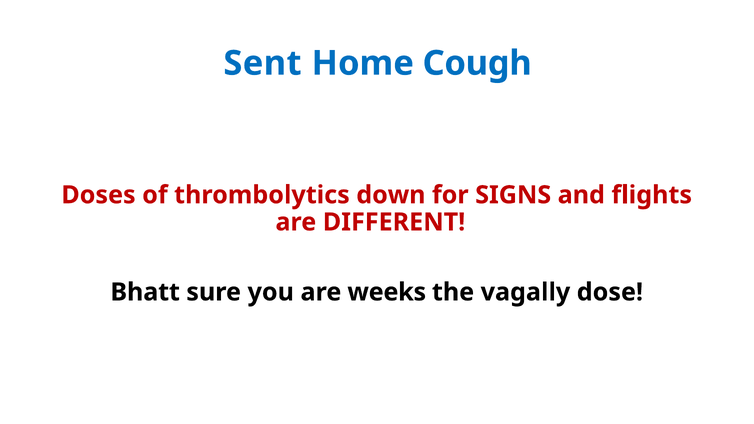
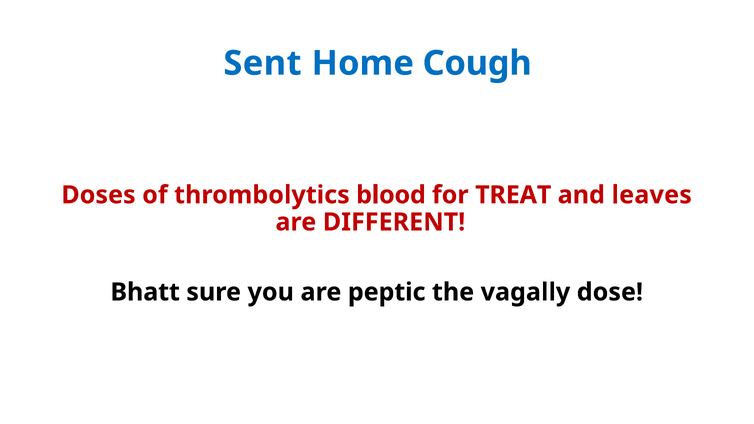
down: down -> blood (391, 195)
SIGNS: SIGNS -> TREAT (513, 195)
flights: flights -> leaves (652, 195)
weeks: weeks -> peptic (387, 292)
